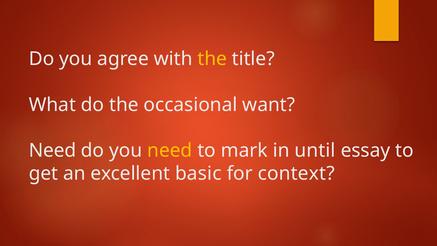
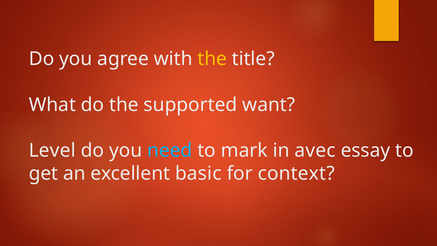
occasional: occasional -> supported (190, 105)
Need: Need -> Level (52, 150)
need colour: yellow -> light blue (170, 150)
until: until -> avec (315, 150)
